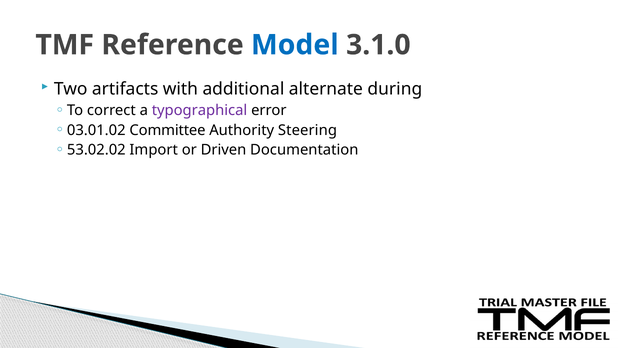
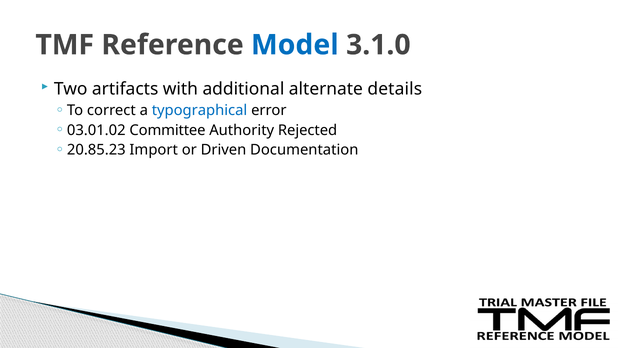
during: during -> details (395, 89)
typographical colour: purple -> blue (200, 110)
Steering: Steering -> Rejected (308, 130)
53.02.02: 53.02.02 -> 20.85.23 (96, 150)
